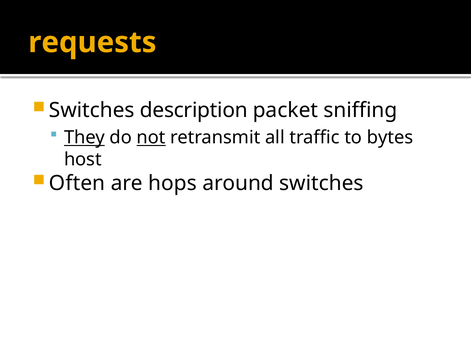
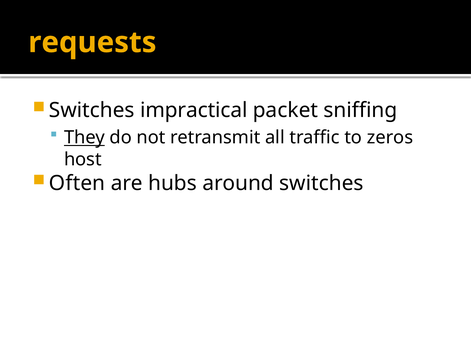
description: description -> impractical (194, 110)
not underline: present -> none (151, 137)
bytes: bytes -> zeros (390, 137)
hops: hops -> hubs (172, 183)
